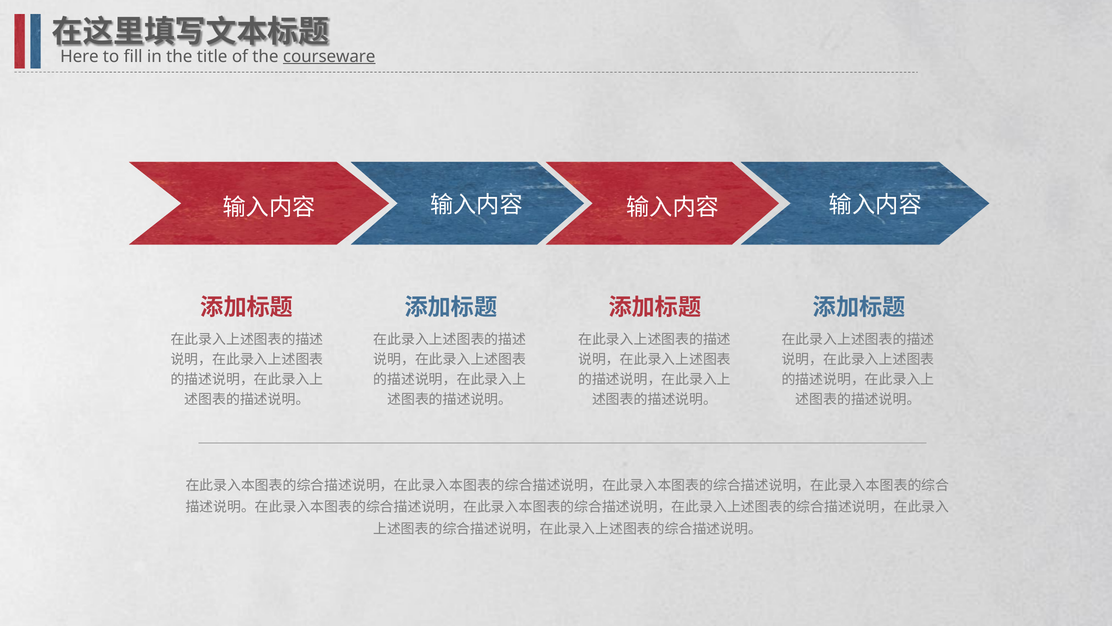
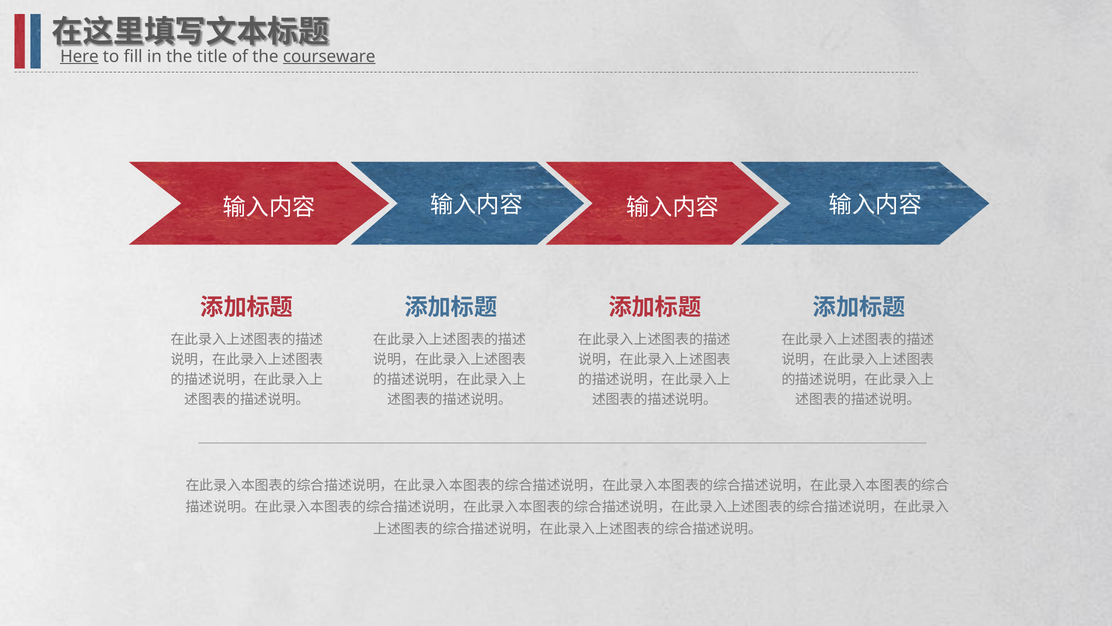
Here underline: none -> present (79, 56)
